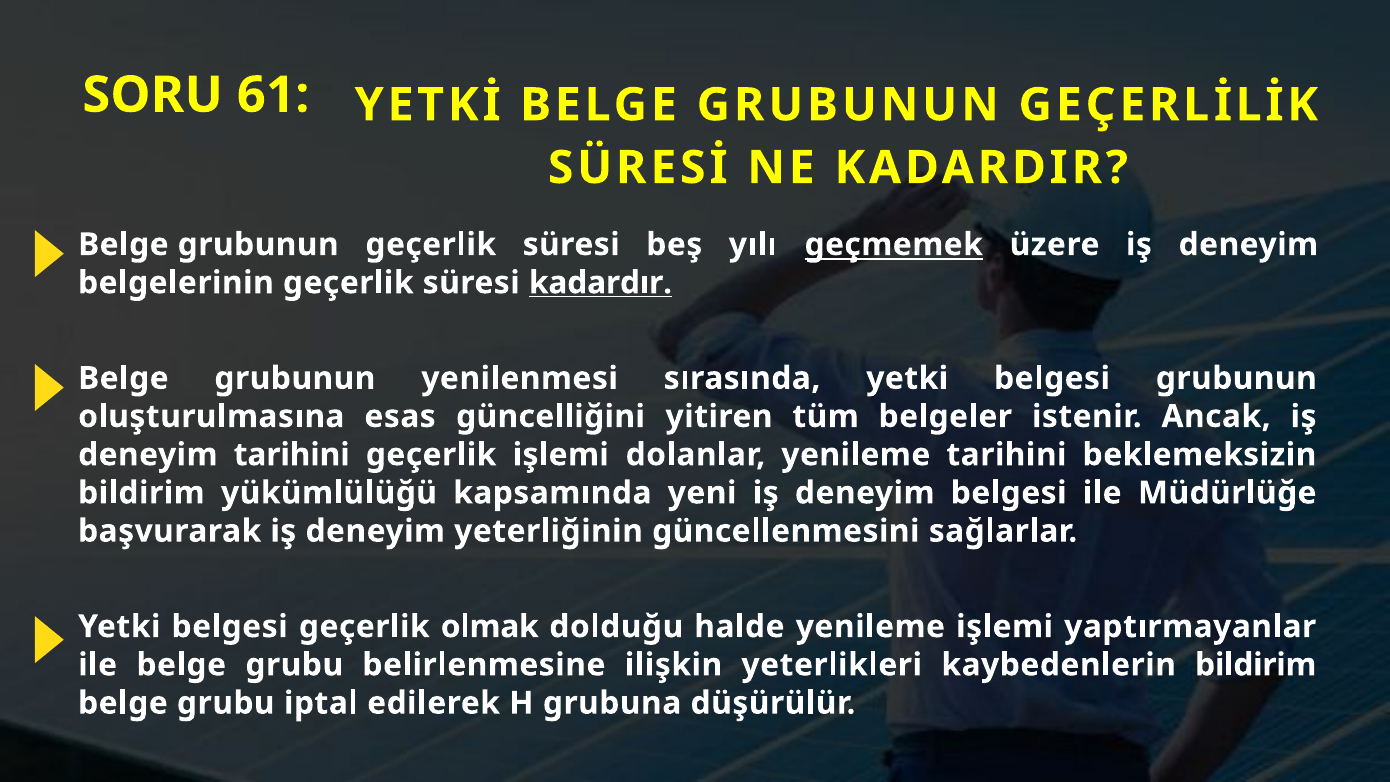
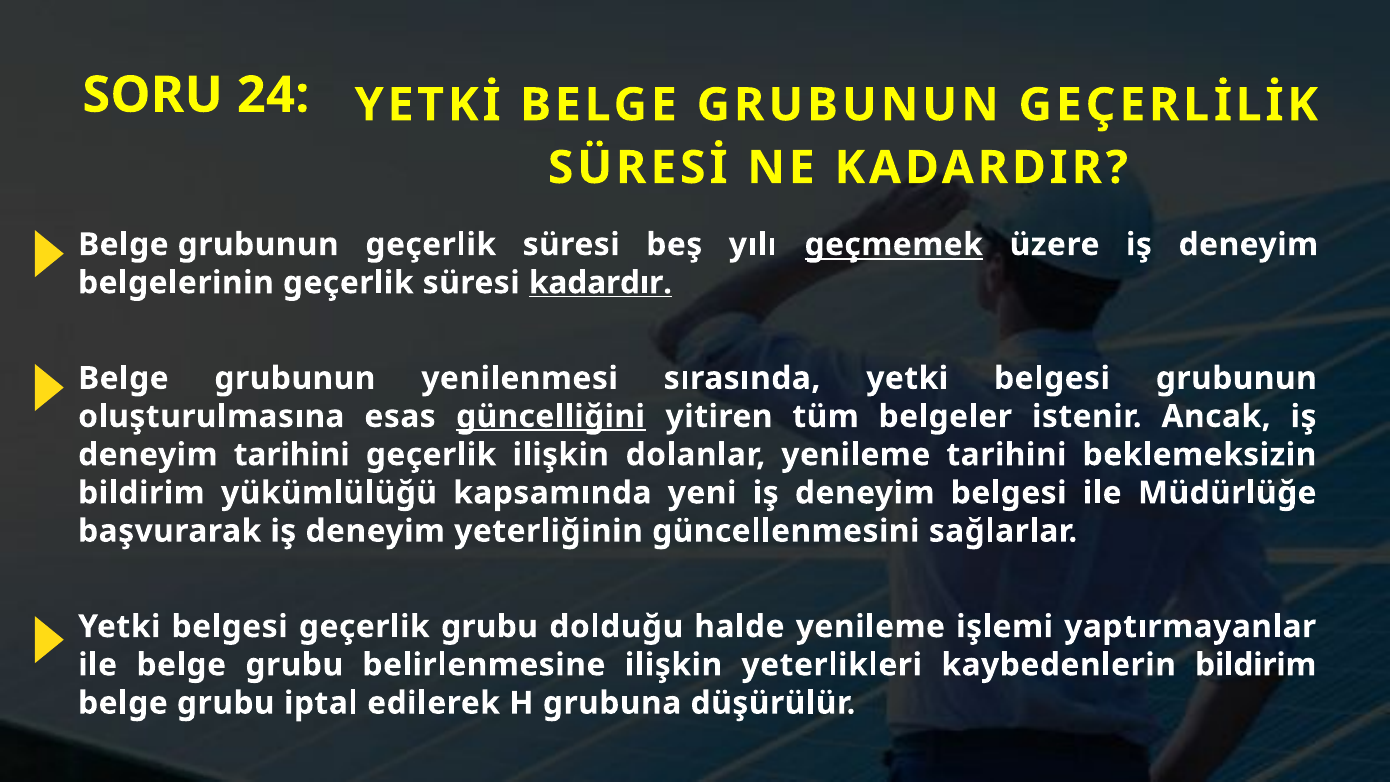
61: 61 -> 24 (273, 95)
güncelliğini underline: none -> present (550, 416)
geçerlik işlemi: işlemi -> ilişkin (561, 455)
geçerlik olmak: olmak -> grubu (489, 627)
